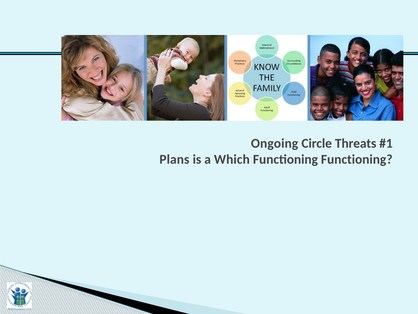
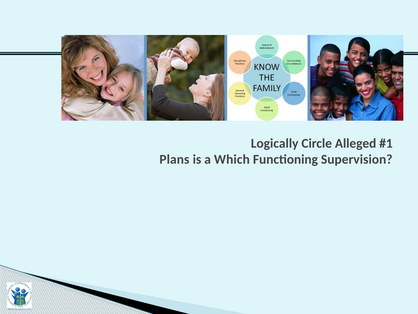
Ongoing: Ongoing -> Logically (275, 143)
Threats: Threats -> Alleged (356, 143)
Functioning Functioning: Functioning -> Supervision (357, 159)
